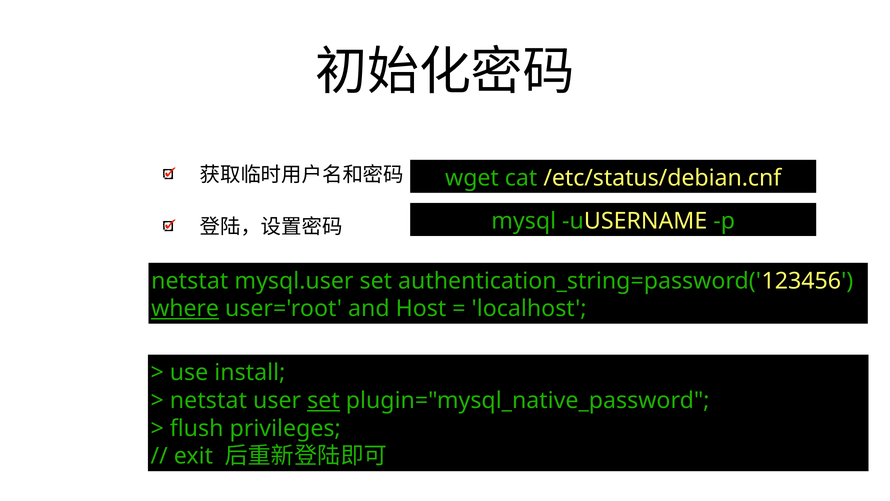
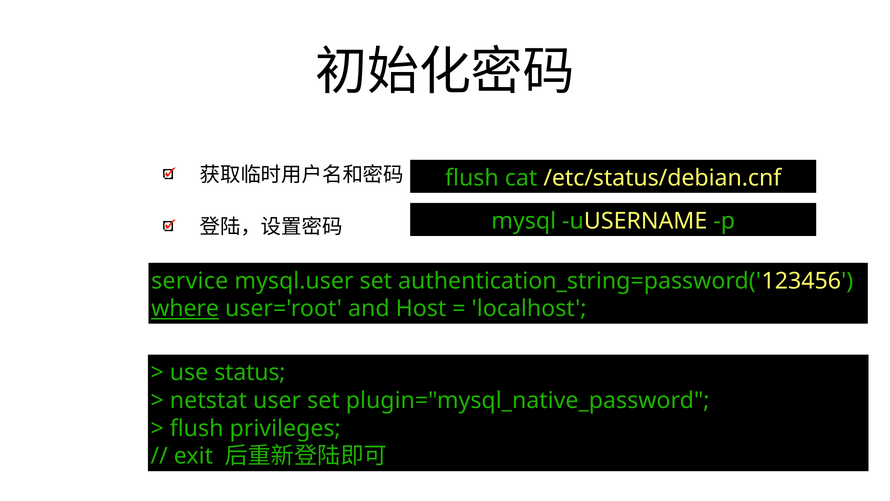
wget: wget -> flush (472, 178)
netstat: netstat -> service (190, 281)
install: install -> status (250, 372)
set underline: present -> none (323, 400)
